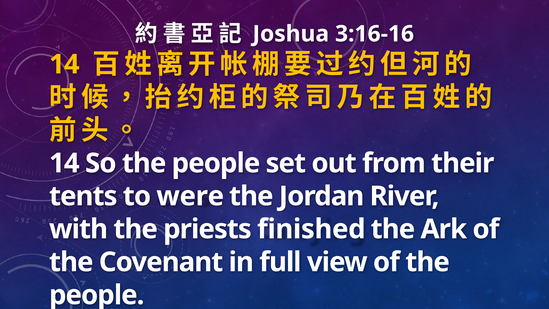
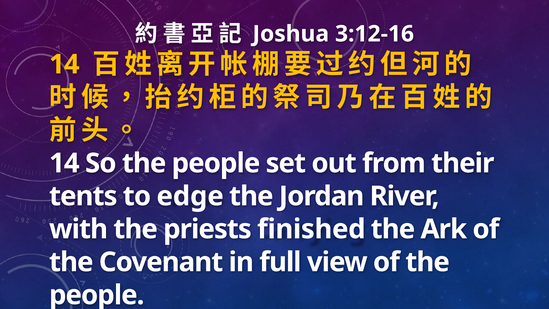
3:16-16: 3:16-16 -> 3:12-16 (375, 34)
were: were -> edge (190, 196)
